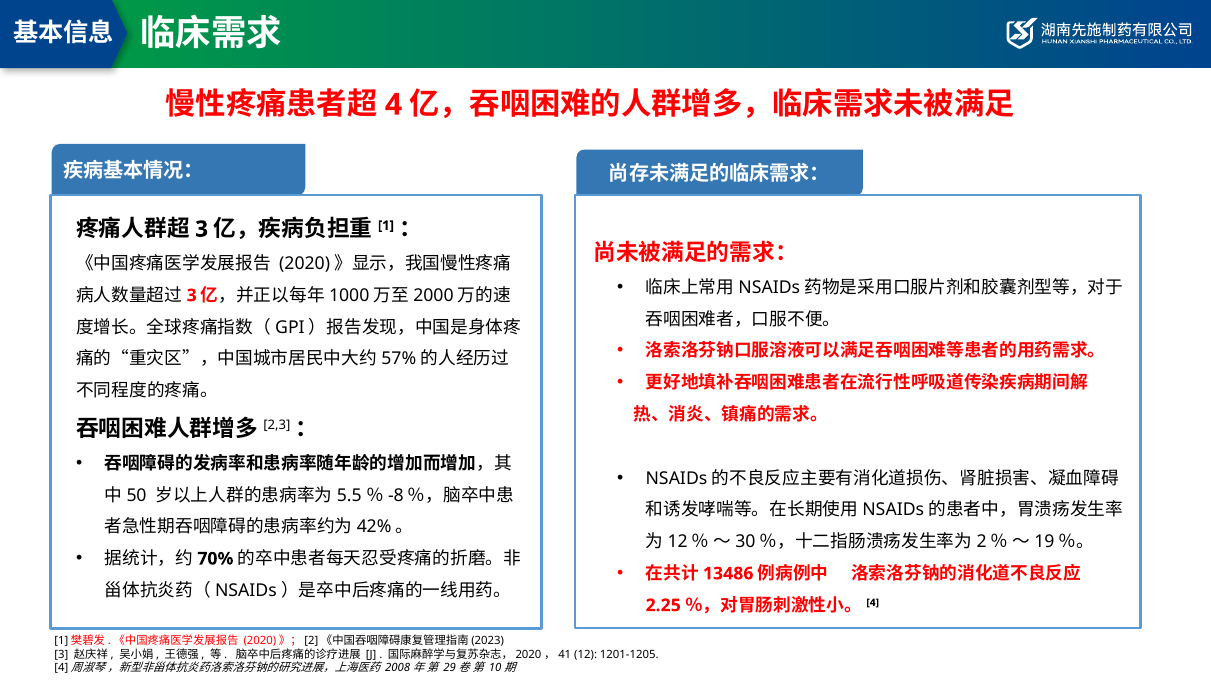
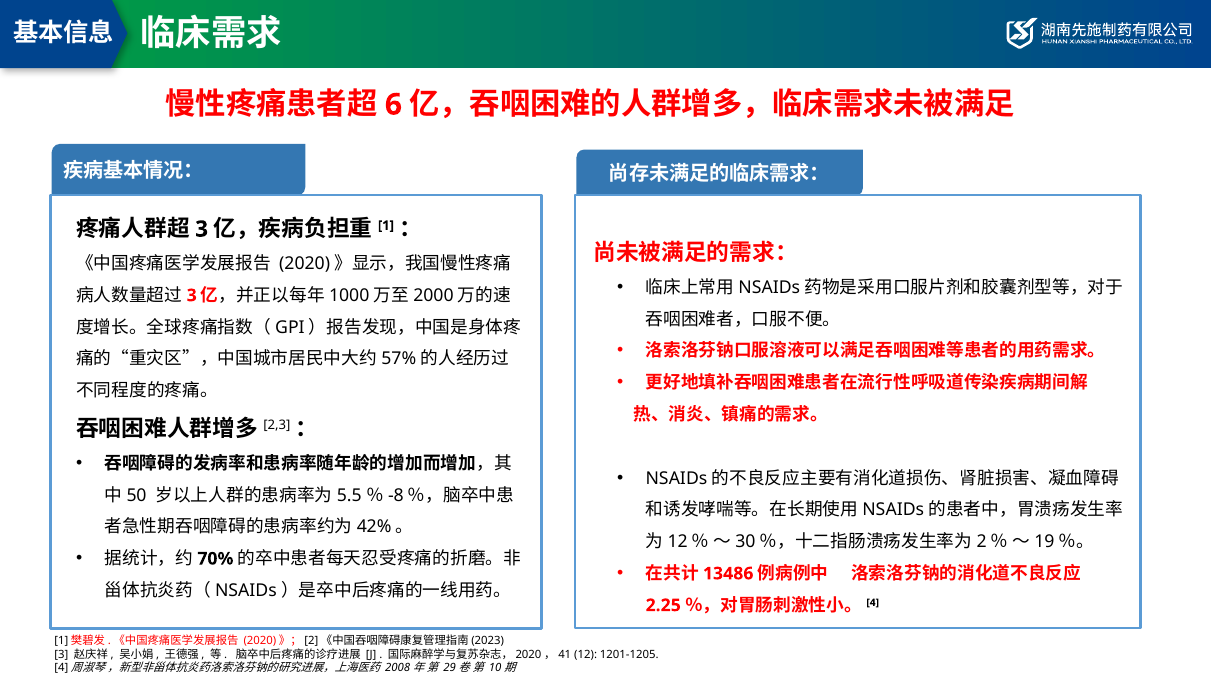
4: 4 -> 6 (393, 105)
